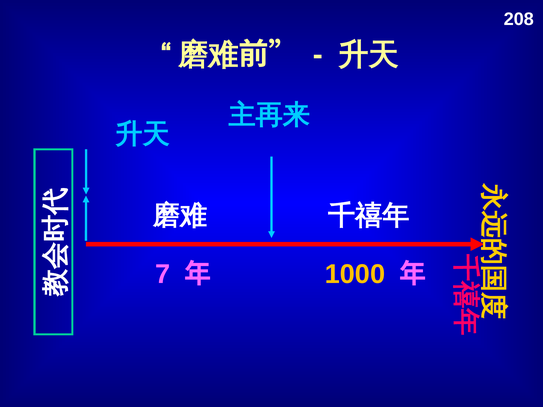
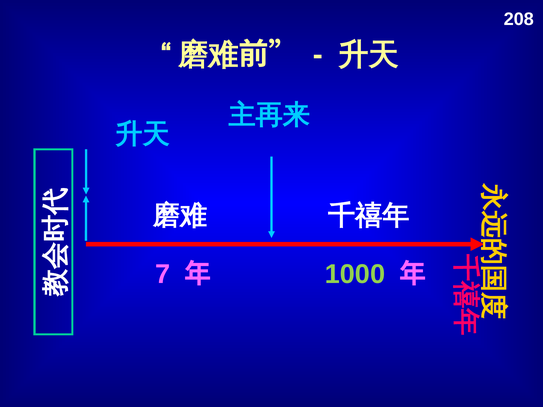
1000 colour: yellow -> light green (355, 274)
